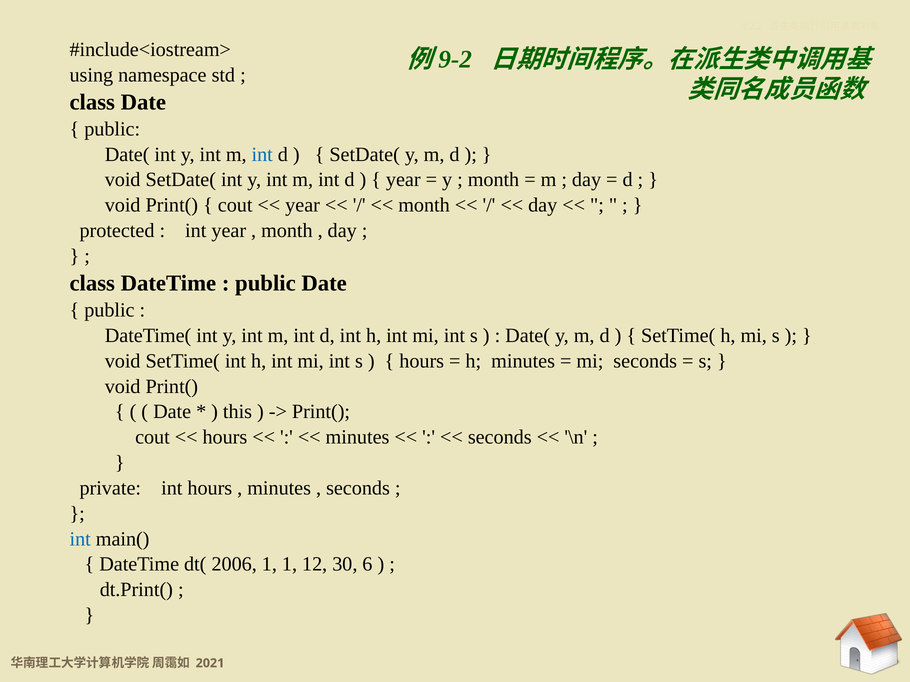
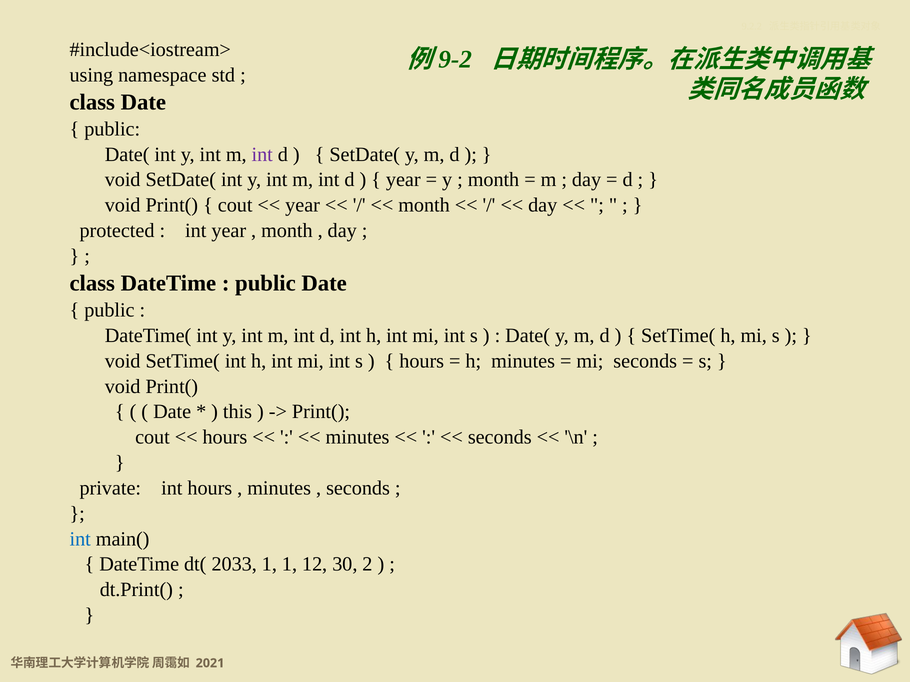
int colour: blue -> purple (262, 154)
2006: 2006 -> 2033 (234, 565)
6: 6 -> 2 (367, 565)
